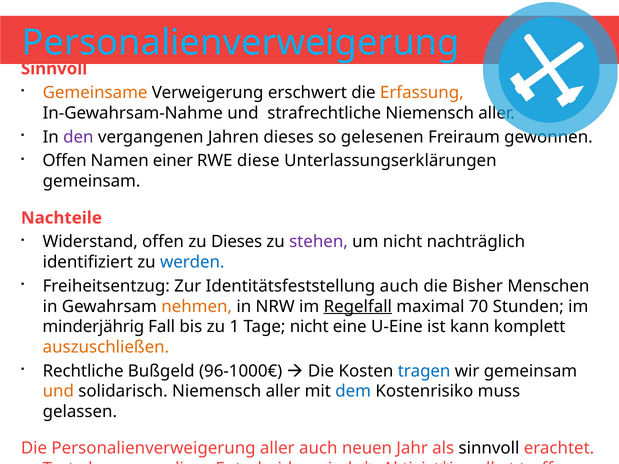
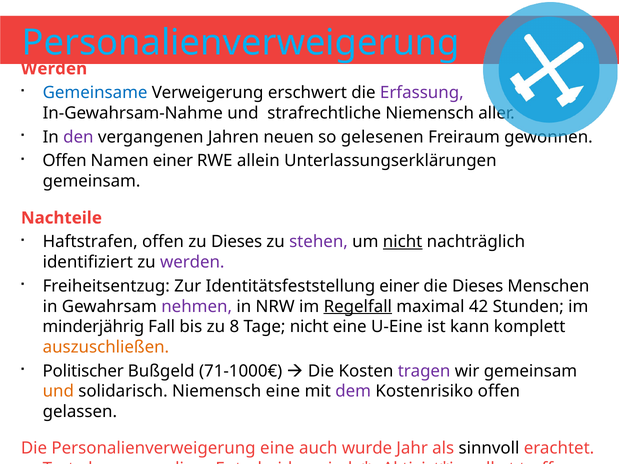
Sinnvoll: Sinnvoll -> Werden (54, 69)
Gemeinsame colour: orange -> blue (95, 93)
Erfassung colour: orange -> purple (422, 93)
Jahren dieses: dieses -> neuen (289, 137)
RWE diese: diese -> allein (258, 161)
Widerstand: Widerstand -> Haftstrafen (90, 242)
nicht underline: none -> present (403, 242)
werden colour: blue -> purple (192, 262)
Identitätsfeststellung auch: auch -> einer (399, 286)
die Bisher: Bisher -> Dieses (478, 286)
nehmen colour: orange -> purple (197, 307)
70: 70 -> 42 (479, 307)
1: 1 -> 8 (234, 327)
Rechtliche: Rechtliche -> Politischer (83, 371)
96-1000€: 96-1000€ -> 71-1000€ (241, 371)
tragen colour: blue -> purple (424, 371)
solidarisch Niemensch aller: aller -> eine (283, 392)
dem colour: blue -> purple (353, 392)
Kostenrisiko muss: muss -> offen (499, 392)
Personalienverweigerung aller: aller -> eine (277, 449)
neuen: neuen -> wurde (367, 449)
